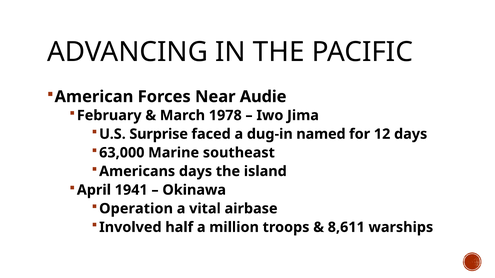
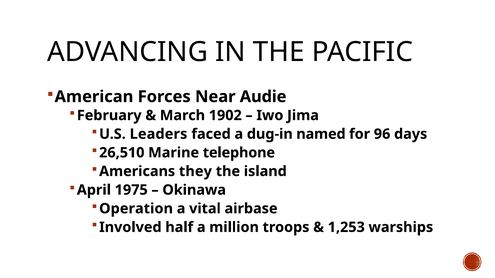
1978: 1978 -> 1902 (225, 116)
Surprise: Surprise -> Leaders (159, 134)
12: 12 -> 96 (382, 134)
63,000: 63,000 -> 26,510 (122, 153)
southeast: southeast -> telephone (239, 153)
Americans days: days -> they (195, 172)
1941: 1941 -> 1975 (131, 190)
8,611: 8,611 -> 1,253 (346, 228)
